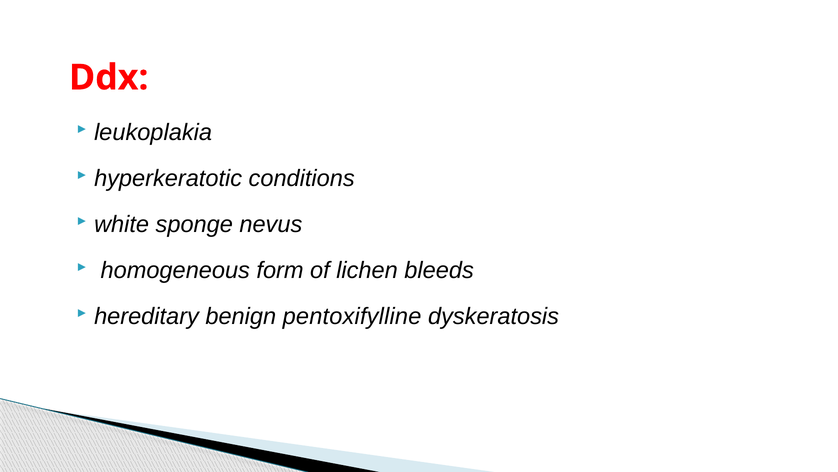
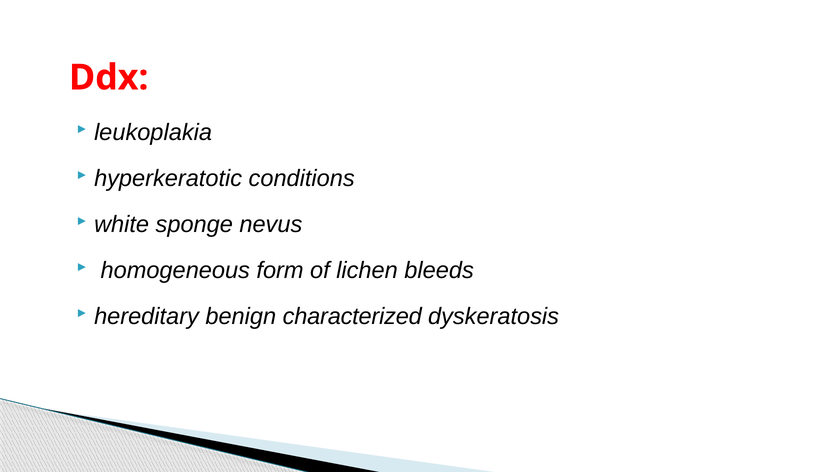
pentoxifylline: pentoxifylline -> characterized (352, 316)
